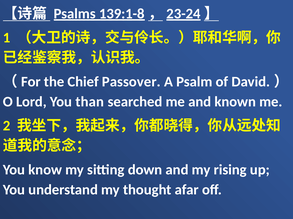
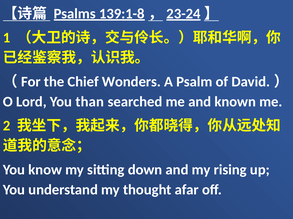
Passover: Passover -> Wonders (131, 82)
